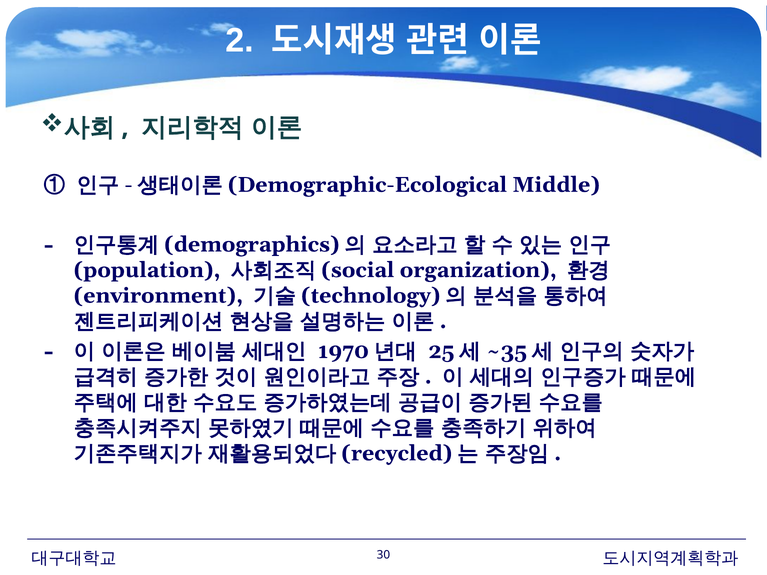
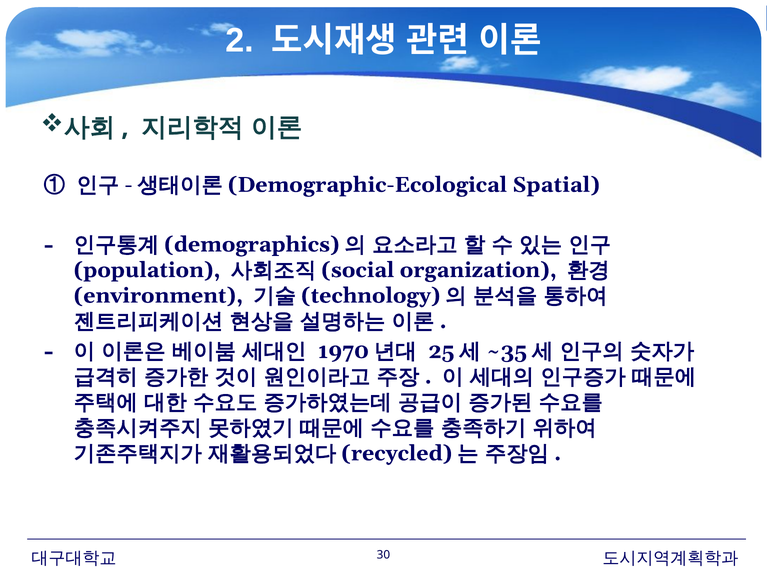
Middle: Middle -> Spatial (556, 185)
